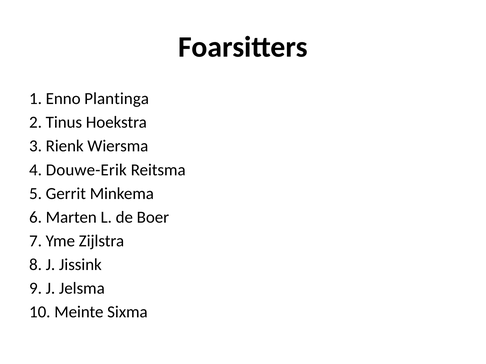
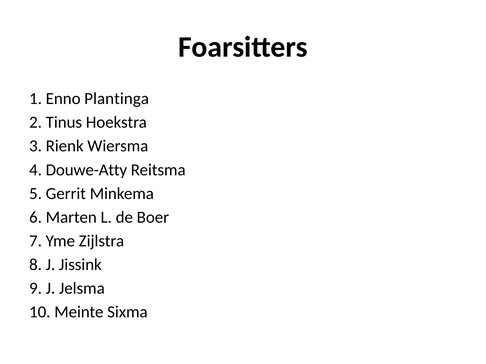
Douwe-Erik: Douwe-Erik -> Douwe-Atty (86, 170)
